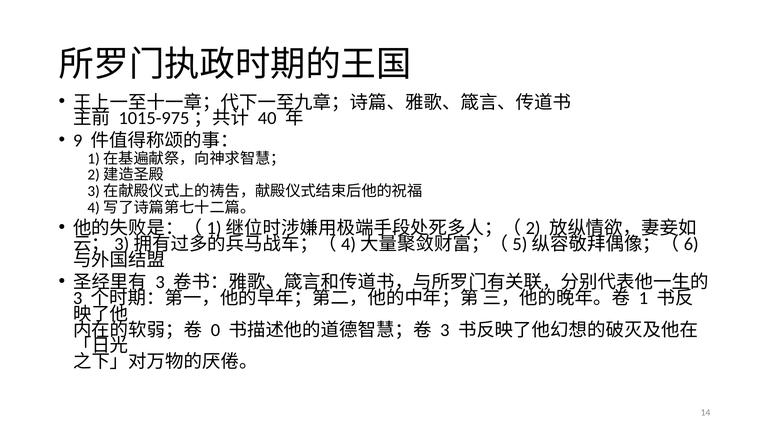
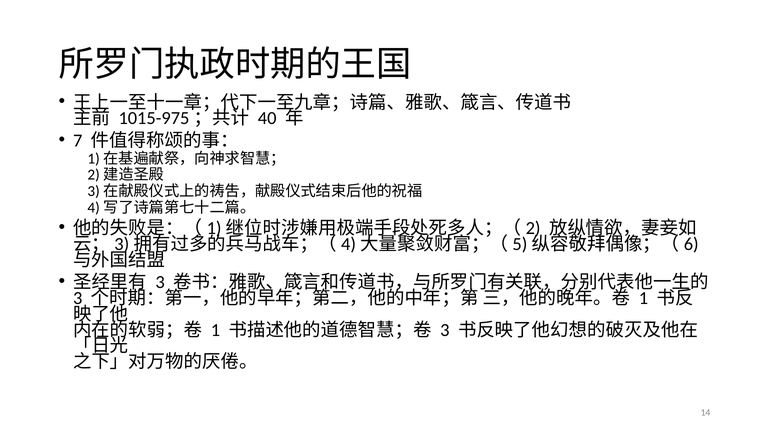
9: 9 -> 7 (78, 141)
0: 0 -> 1 (215, 330)
